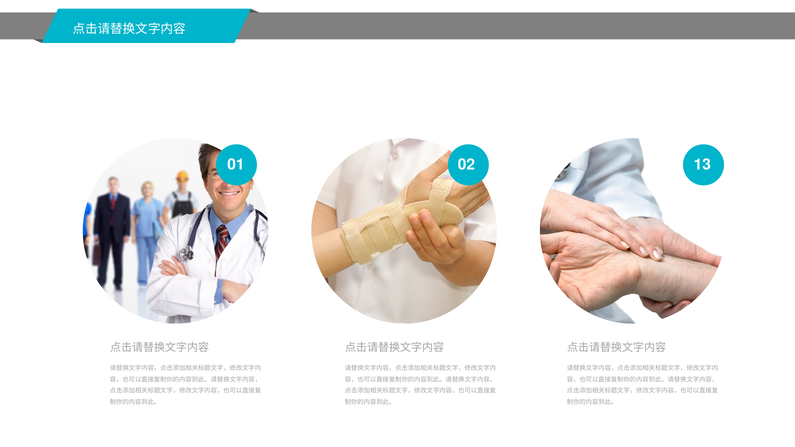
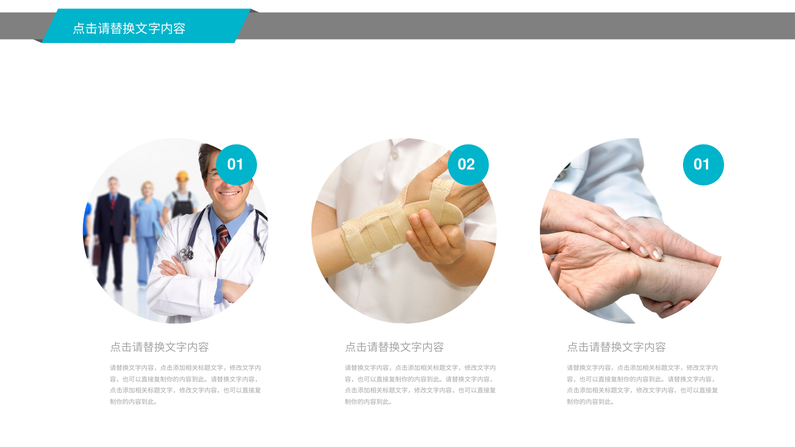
02 13: 13 -> 01 (702, 165)
